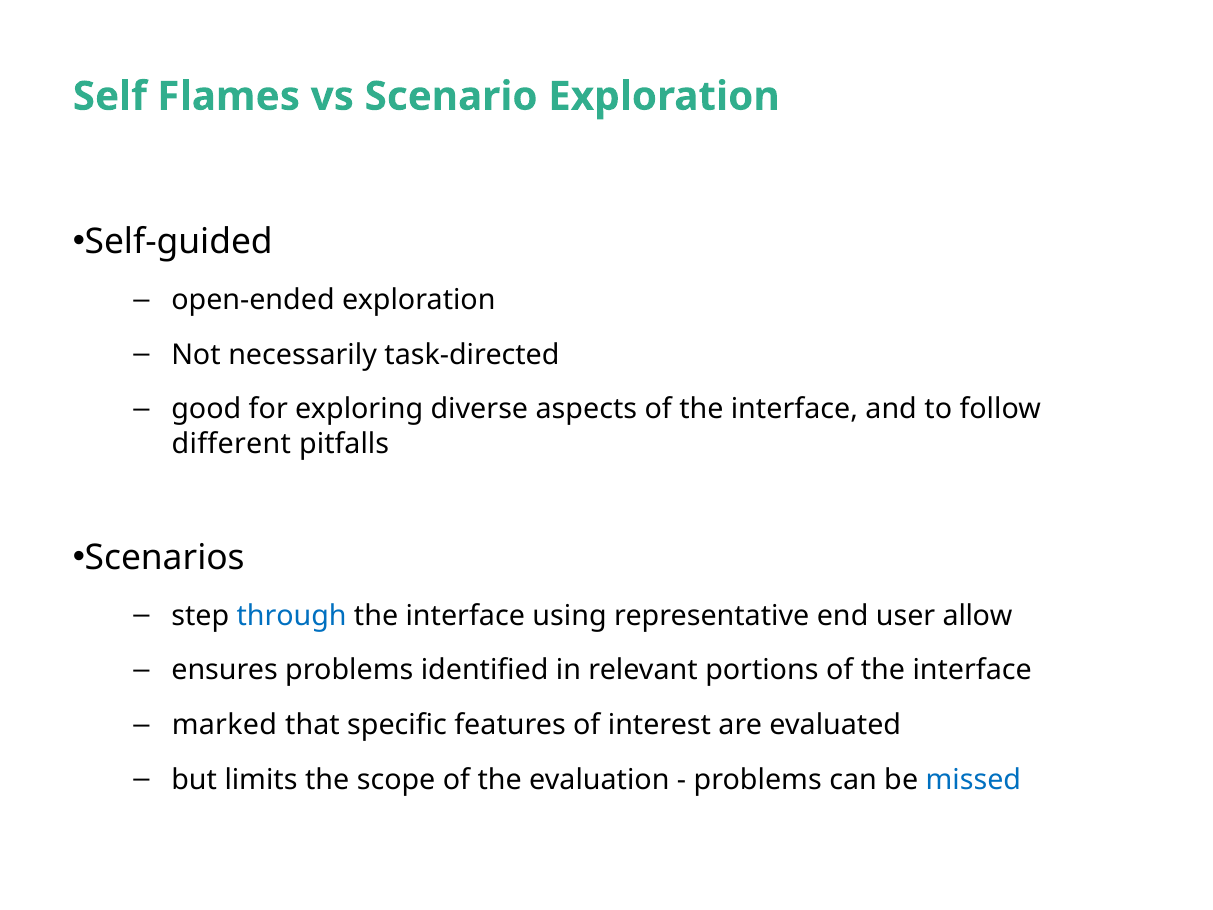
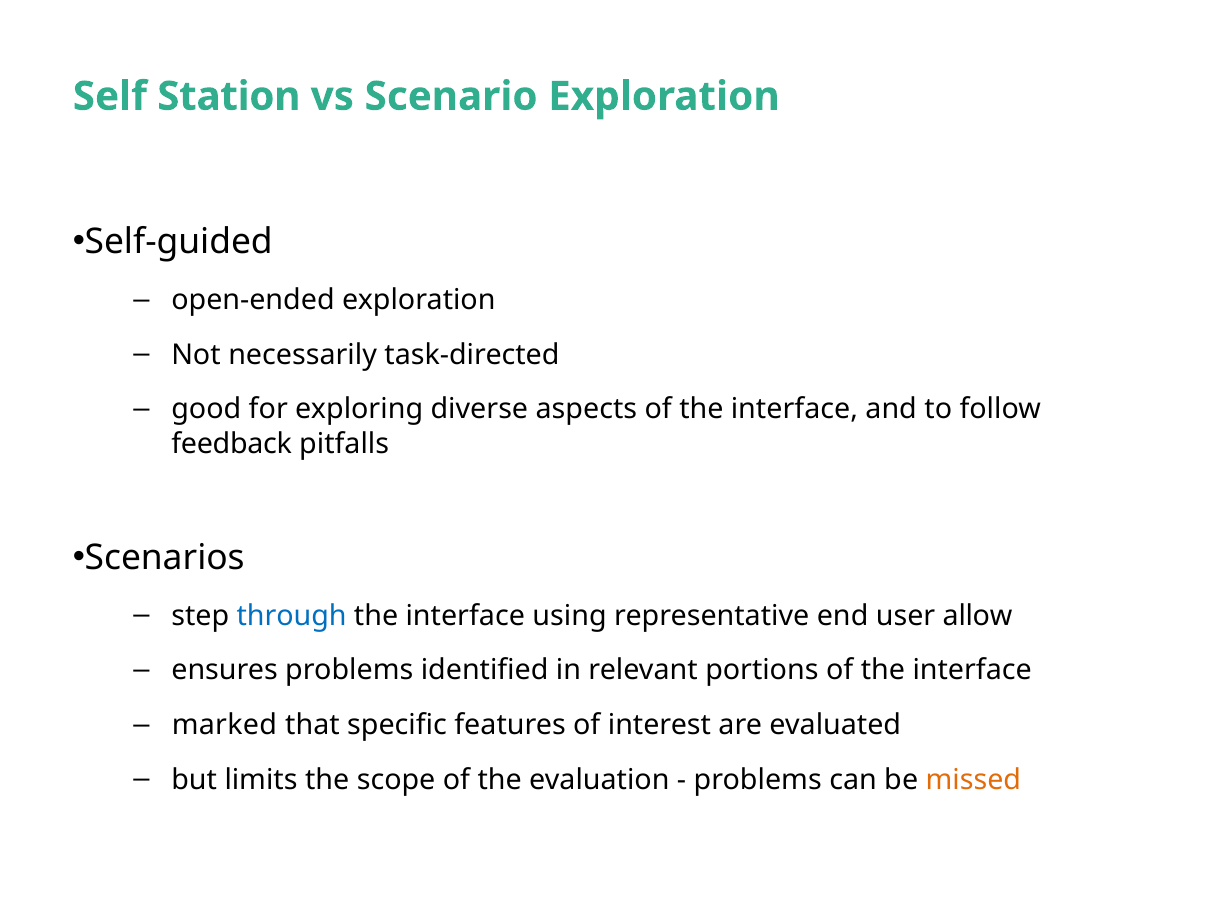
Flames: Flames -> Station (229, 96)
different: different -> feedback (232, 444)
missed colour: blue -> orange (973, 779)
